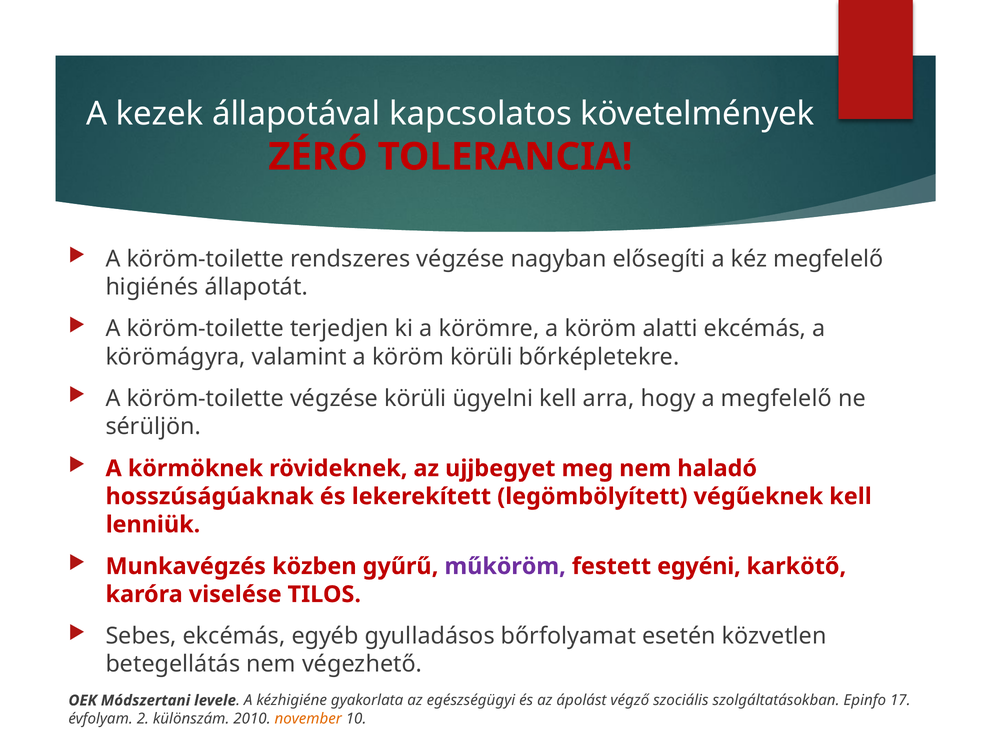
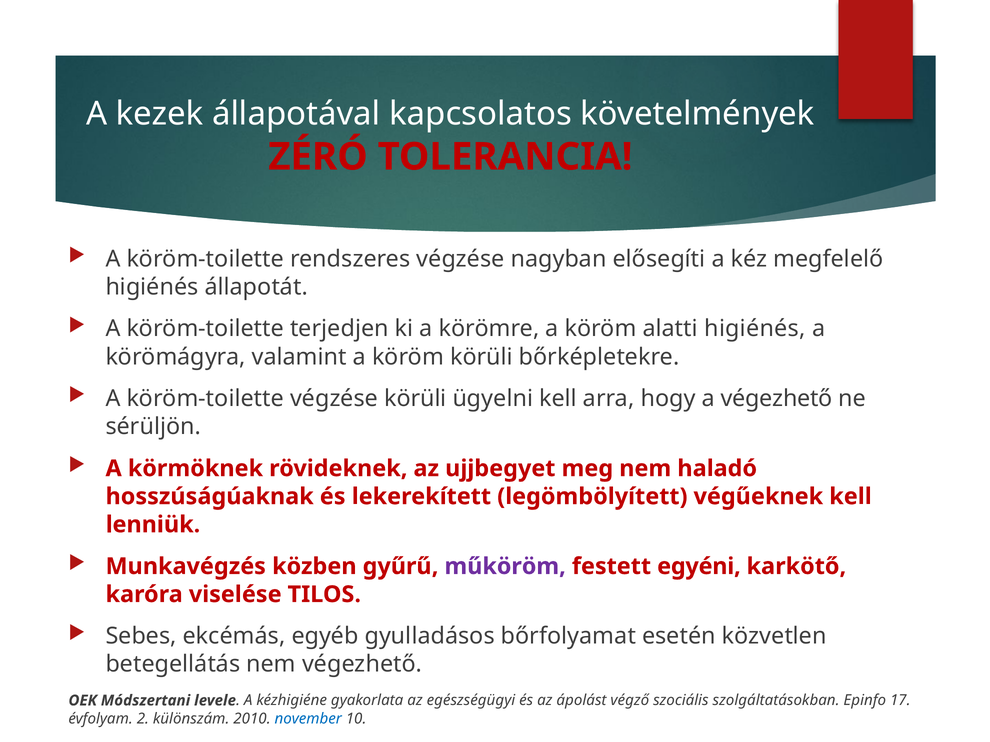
alatti ekcémás: ekcémás -> higiénés (755, 329)
a megfelelő: megfelelő -> végezhető (777, 399)
november colour: orange -> blue (308, 719)
